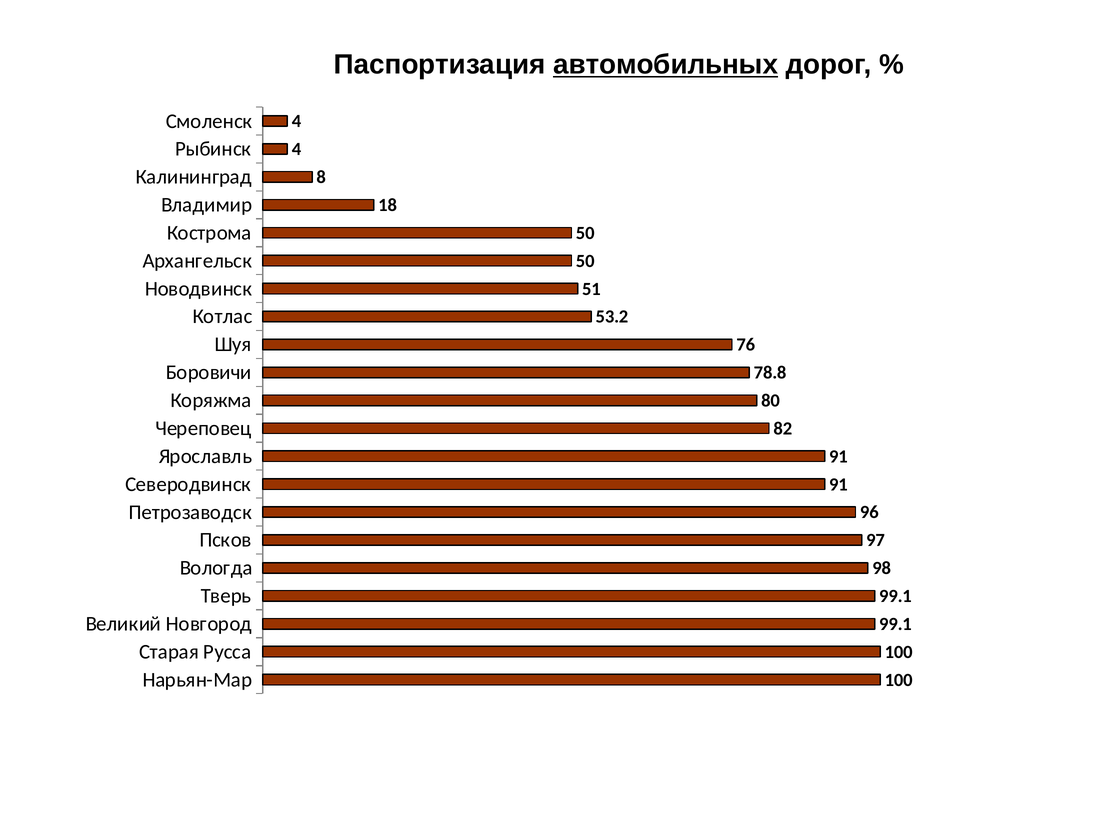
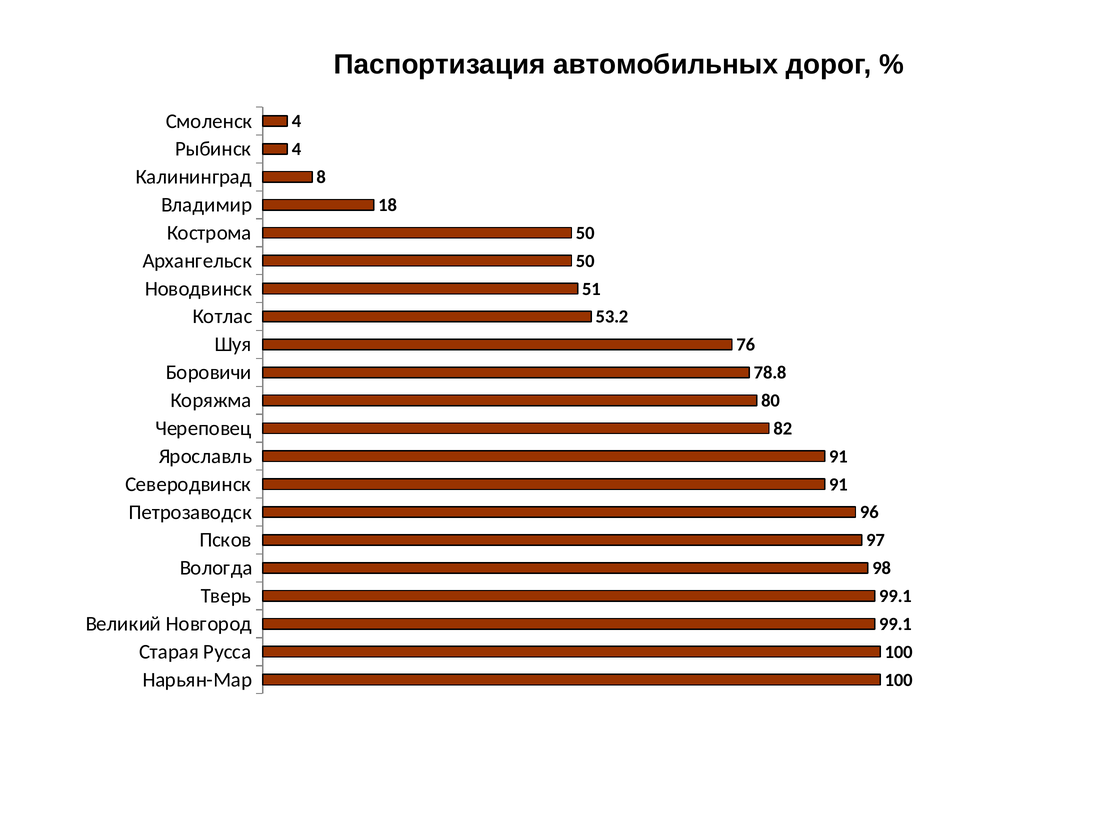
автомобильных underline: present -> none (666, 65)
